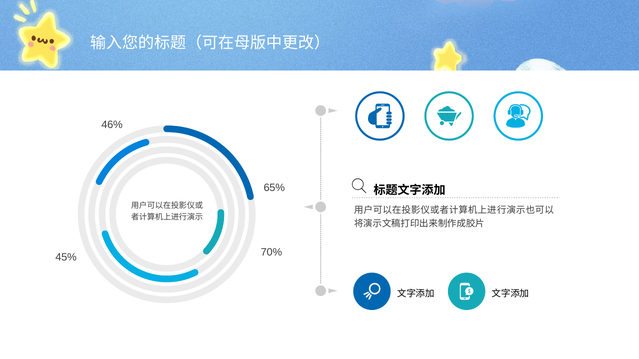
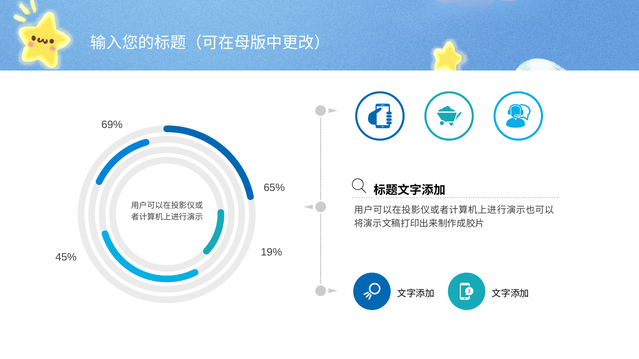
46%: 46% -> 69% (112, 125)
70%: 70% -> 19% (271, 252)
